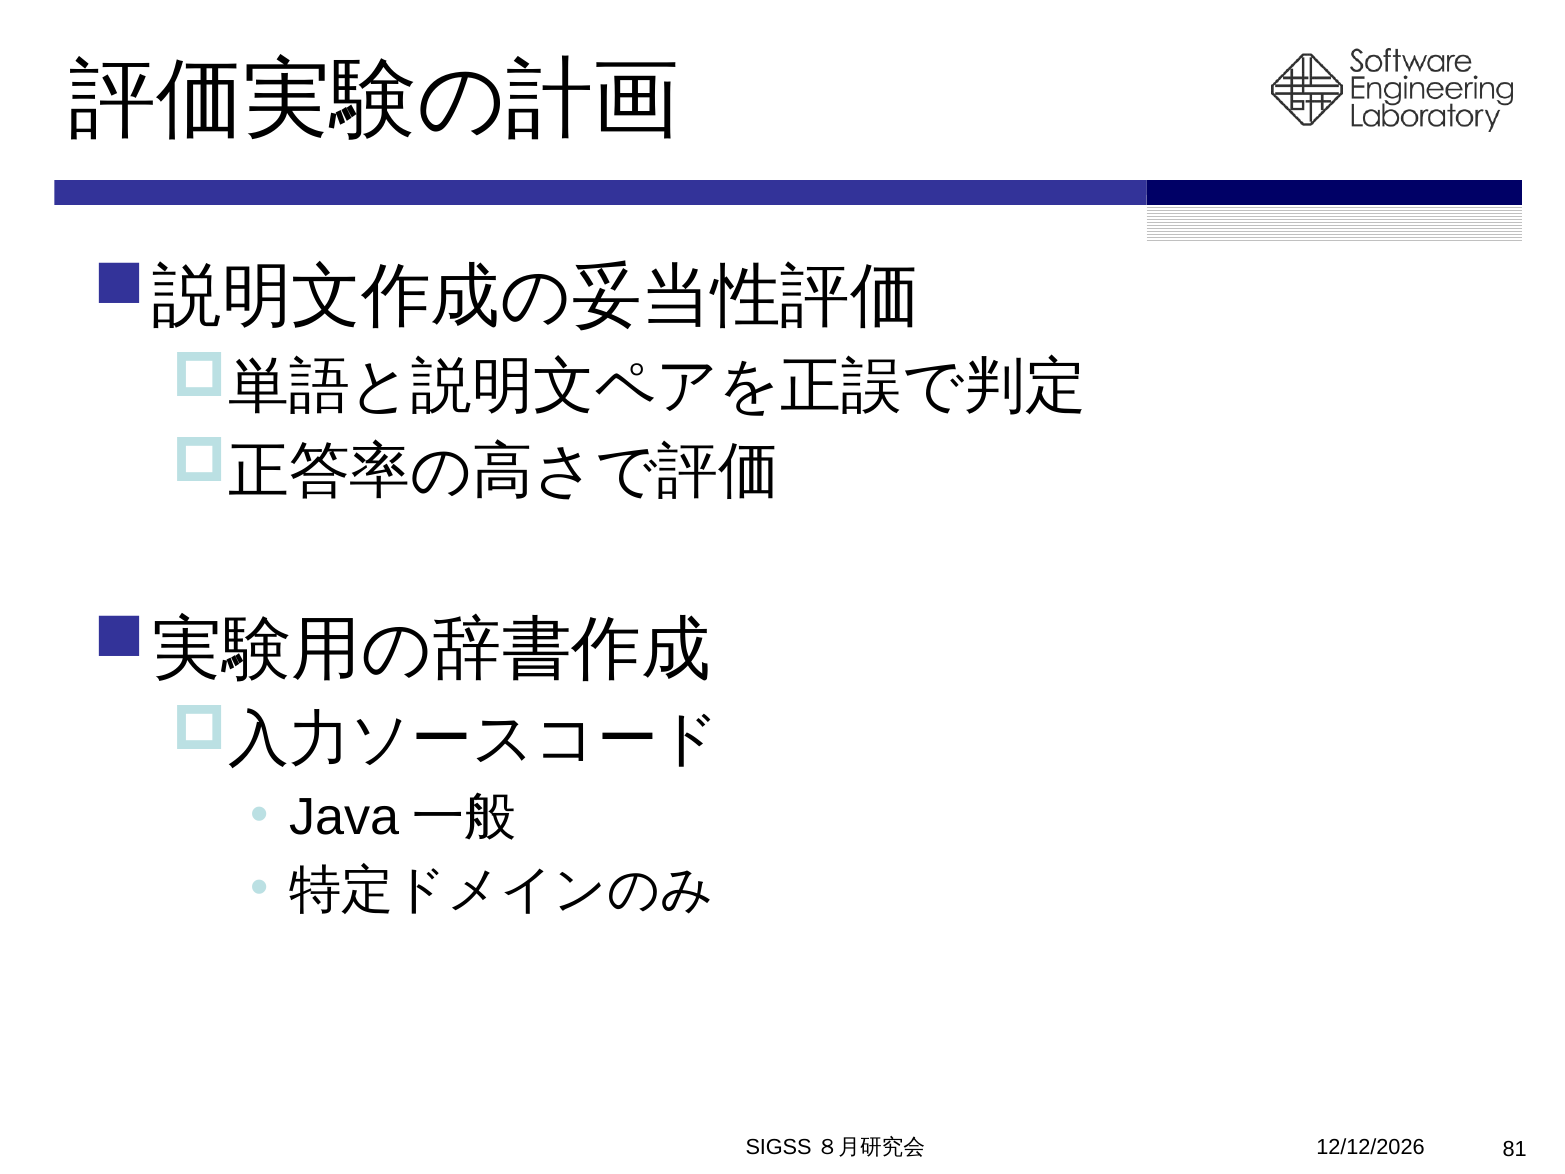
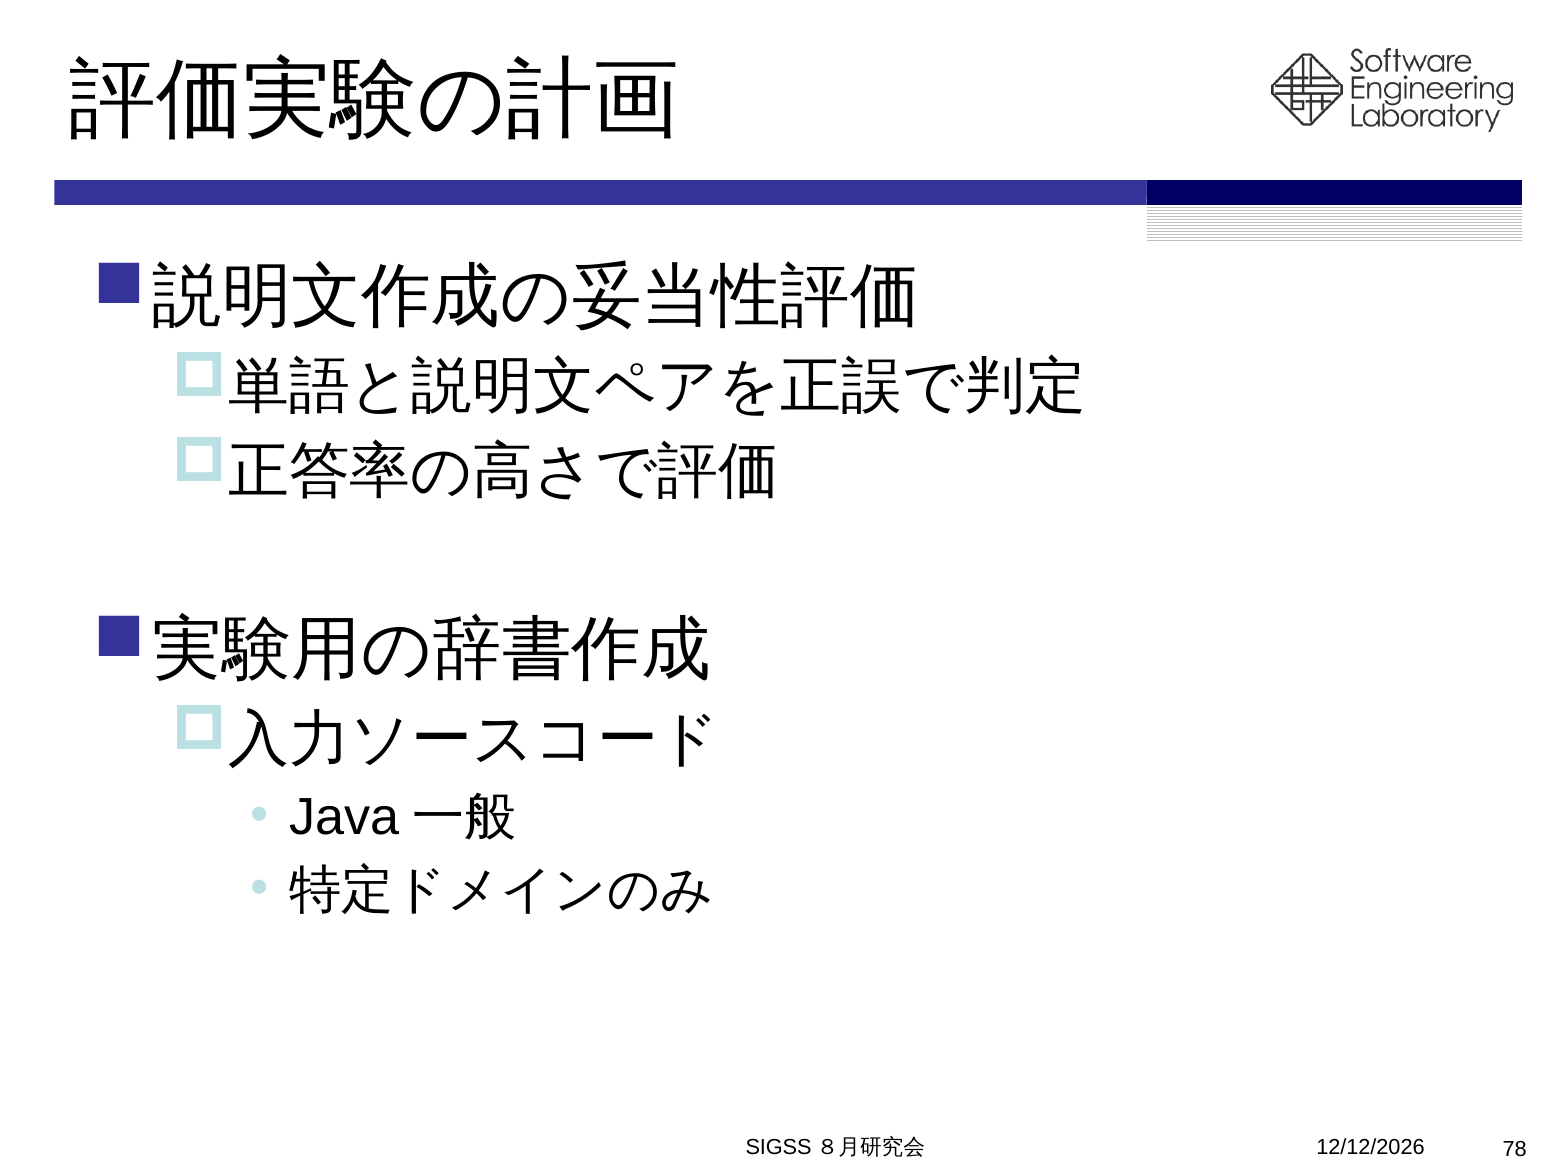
81: 81 -> 78 (1515, 1149)
